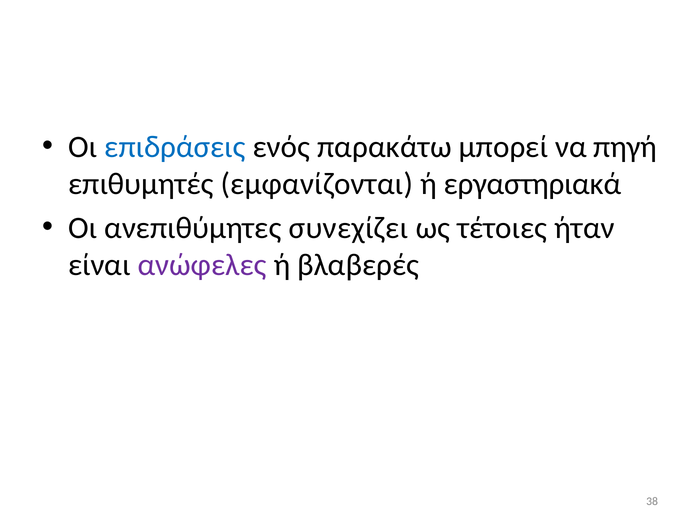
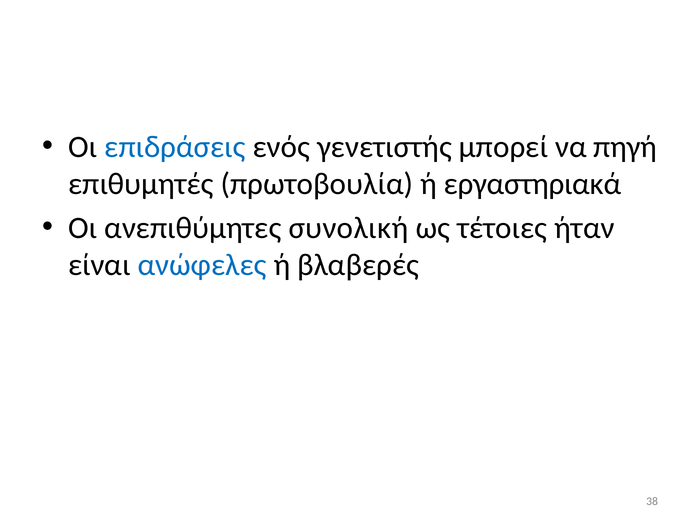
παρακάτω: παρακάτω -> γενετιστής (384, 147)
εμφανίζονται: εμφανίζονται -> πρωτοβουλία (317, 184)
συνεχίζει: συνεχίζει -> συνολική (348, 228)
ανώφελες colour: purple -> blue (202, 265)
